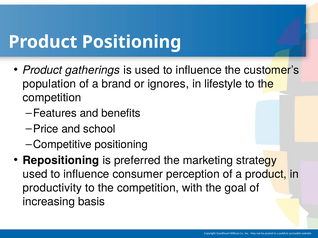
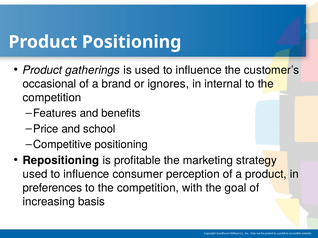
population: population -> occasional (49, 84)
lifestyle: lifestyle -> internal (223, 84)
preferred: preferred -> profitable (137, 161)
productivity: productivity -> preferences (52, 188)
